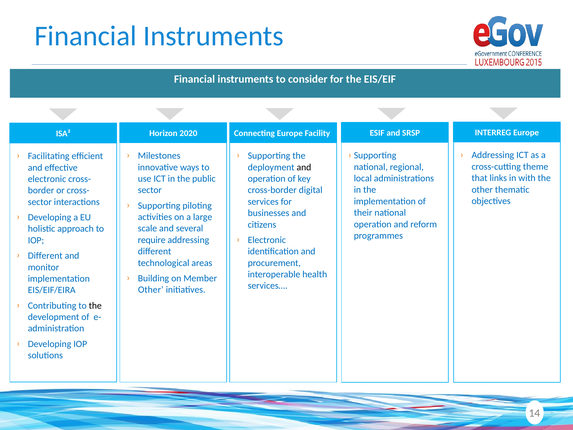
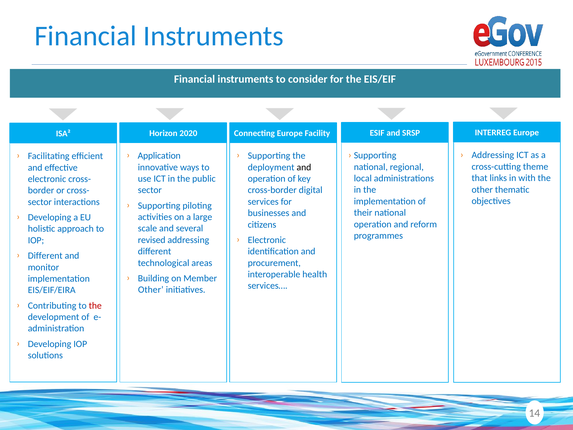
Milestones: Milestones -> Application (159, 156)
require: require -> revised (152, 240)
the colour: black -> red (95, 305)
